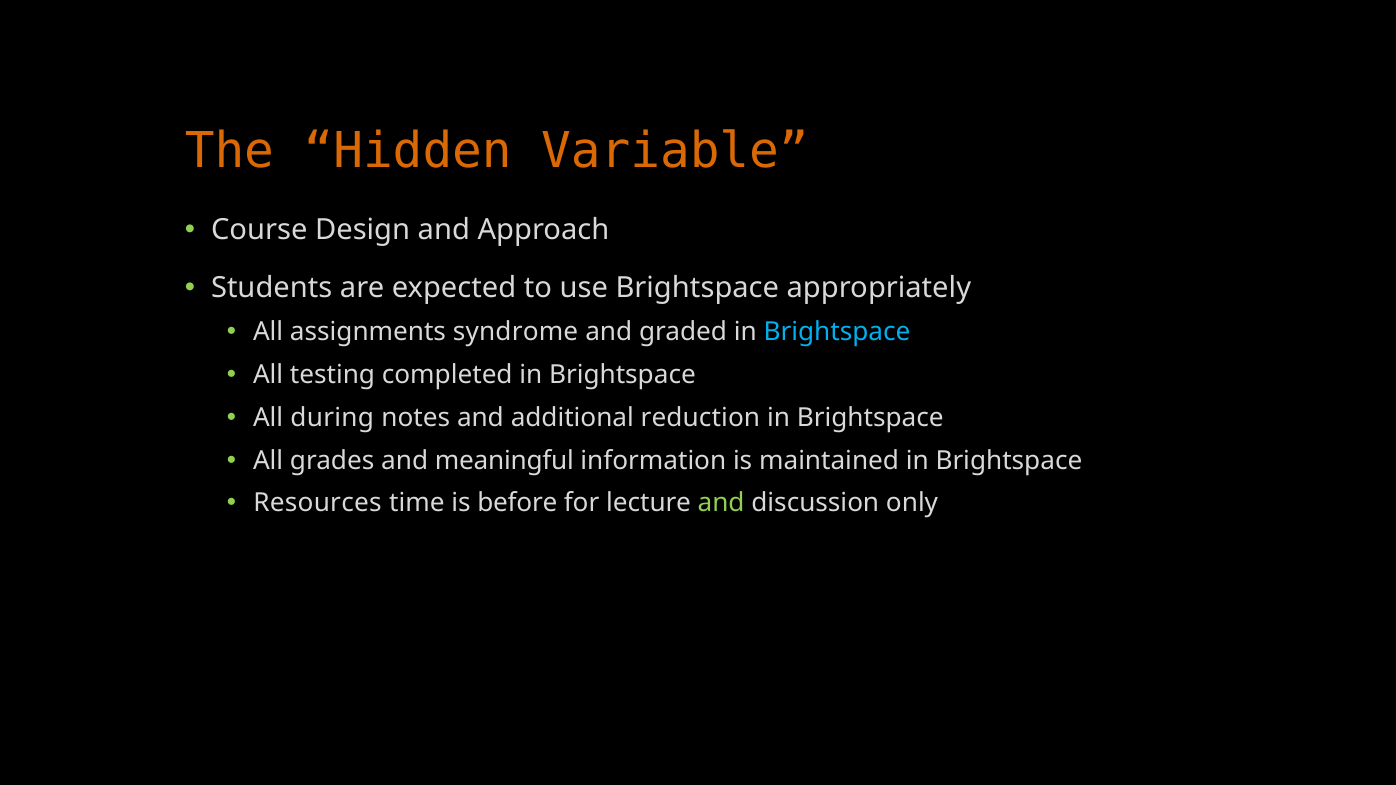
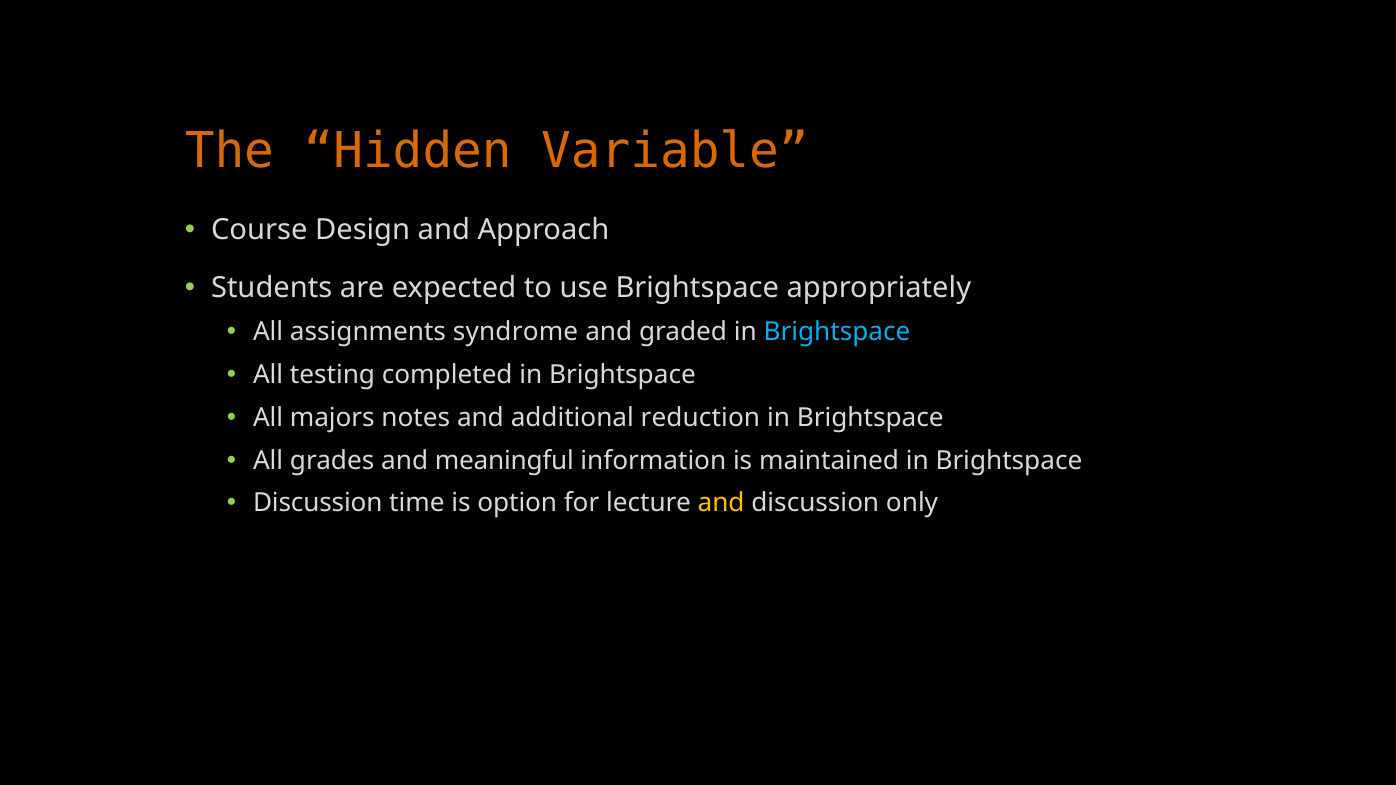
during: during -> majors (332, 418)
Resources: Resources -> Discussion (318, 503)
before: before -> option (517, 503)
and colour: light green -> yellow (721, 503)
